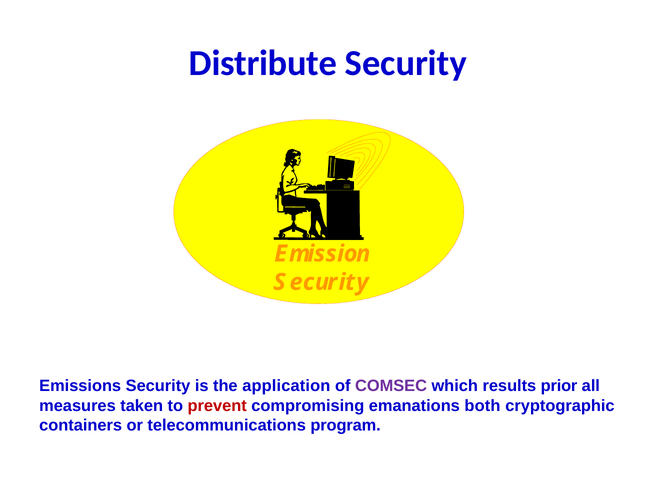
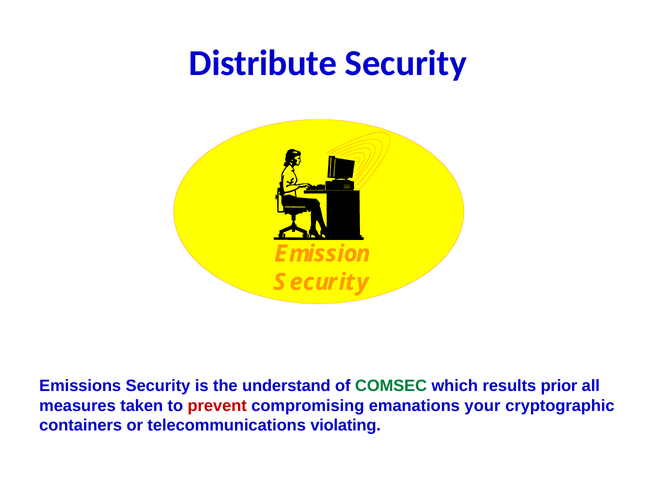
application: application -> understand (286, 386)
COMSEC colour: purple -> green (391, 386)
both: both -> your (482, 406)
program: program -> violating (346, 425)
